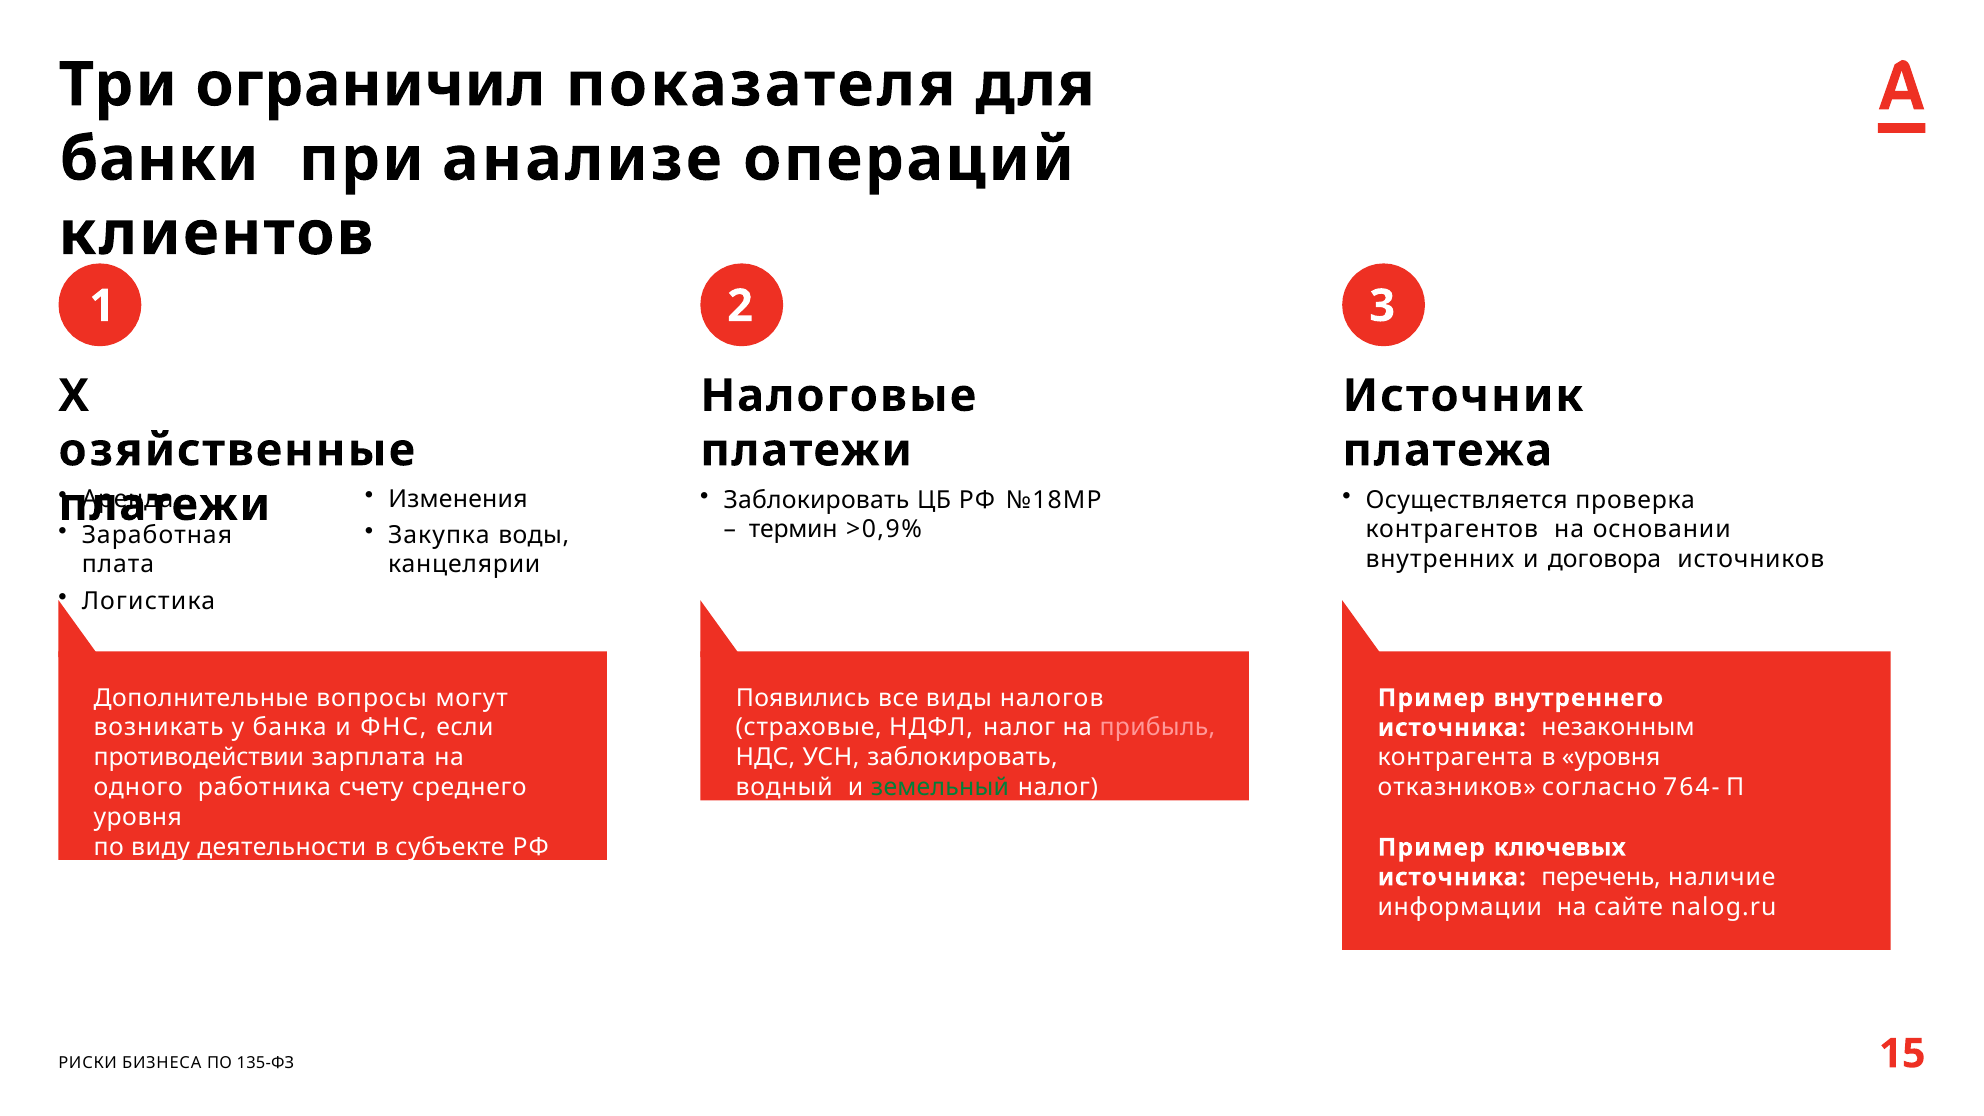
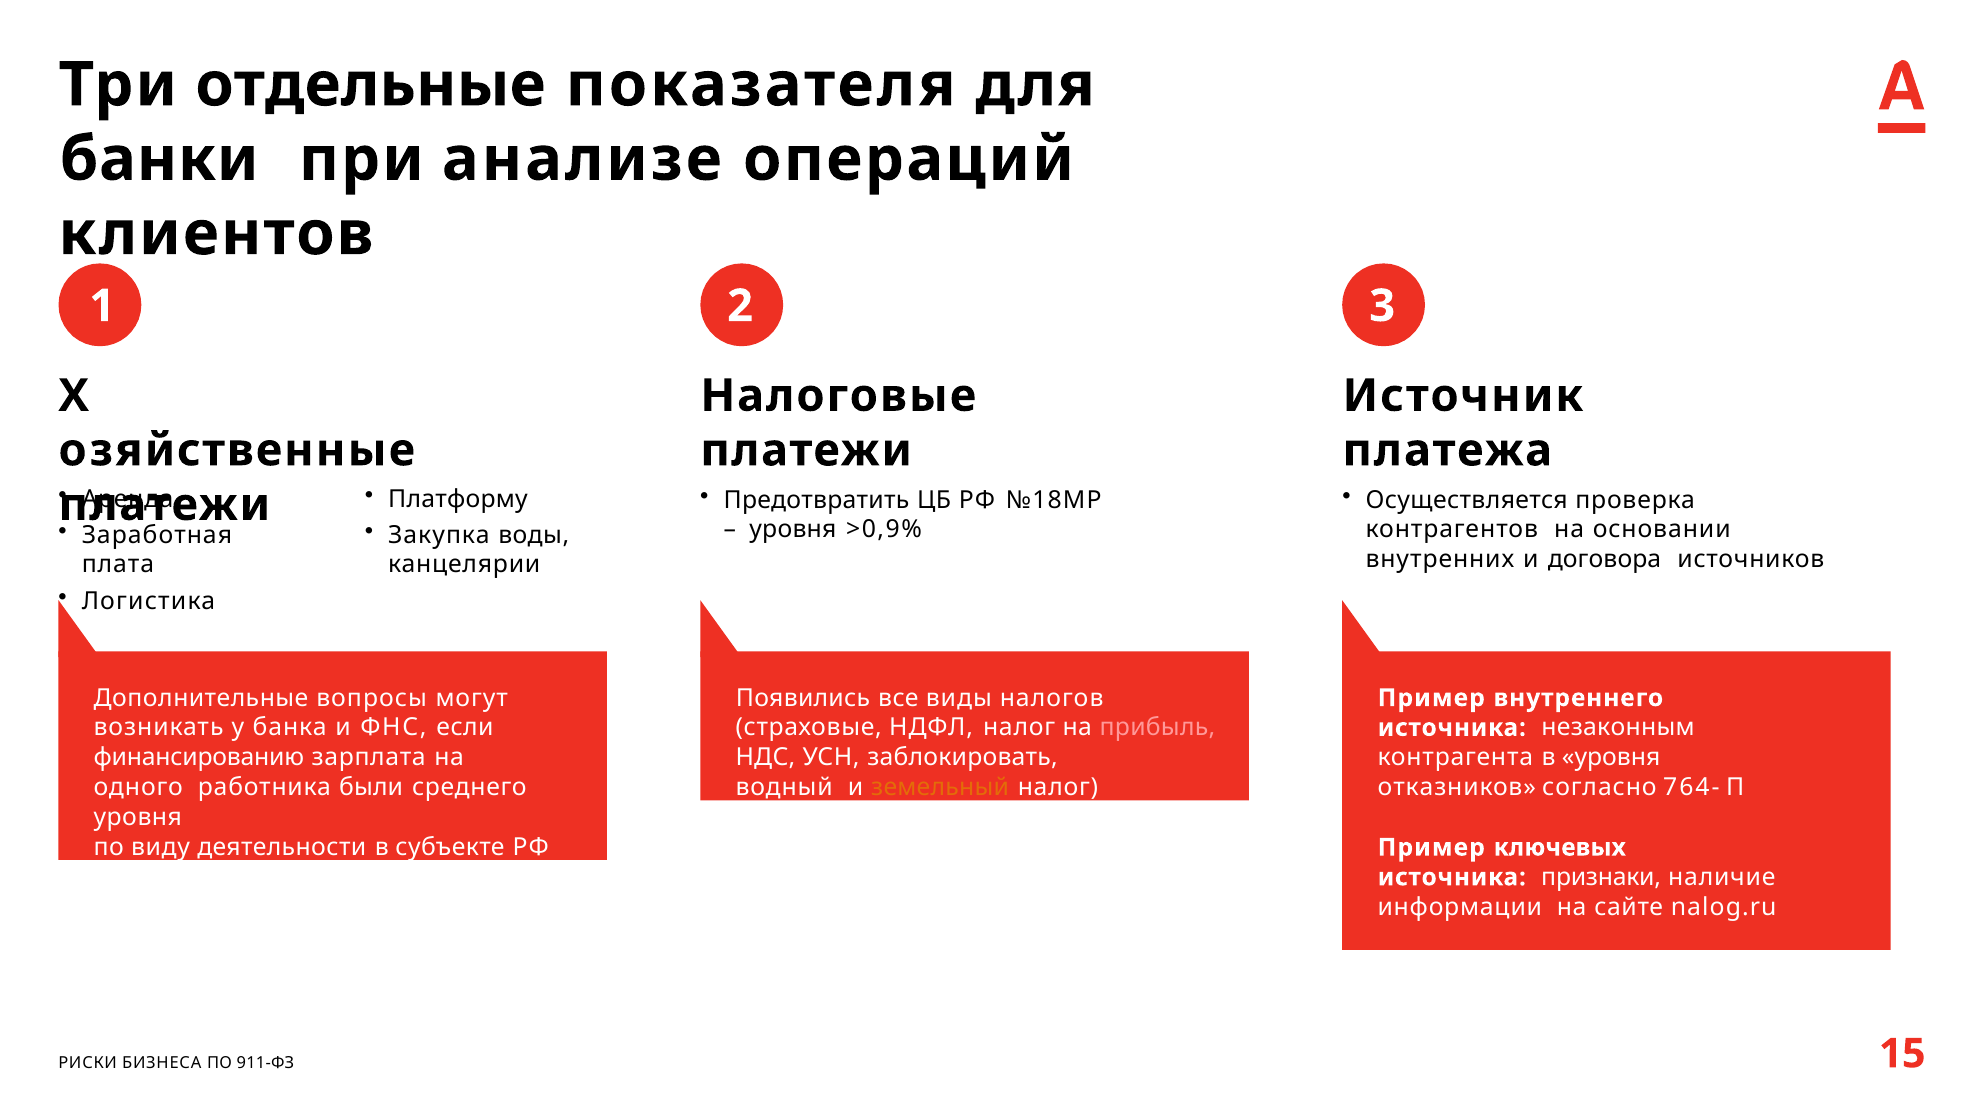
ограничил: ограничил -> отдельные (371, 85)
Изменения: Изменения -> Платформу (458, 499)
Заблокировать: Заблокировать -> Предотвратить (816, 500)
термин: термин -> уровня (793, 530)
противодействии: противодействии -> финансированию (199, 757)
счету: счету -> были (371, 787)
земельный colour: green -> orange (940, 787)
перечень: перечень -> признаки (1601, 877)
135-ФЗ: 135-ФЗ -> 911-ФЗ (265, 1063)
